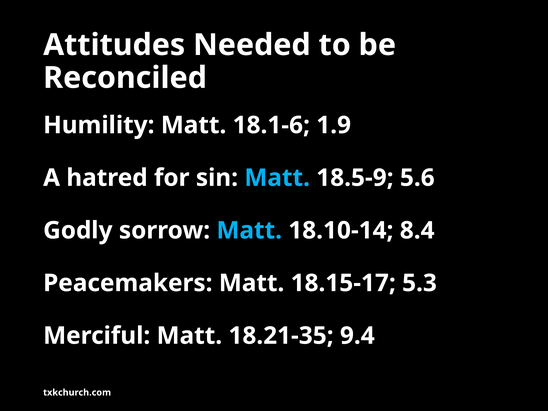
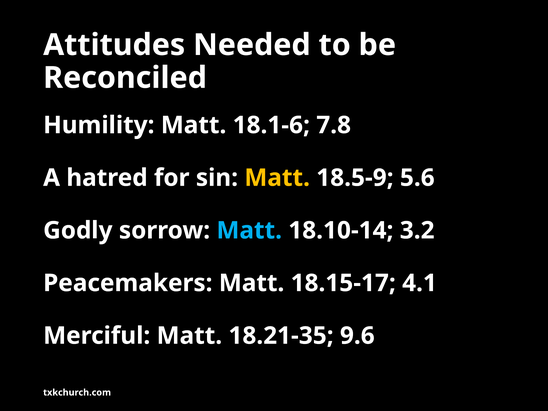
1.9: 1.9 -> 7.8 (334, 125)
Matt colour: light blue -> yellow (277, 178)
8.4: 8.4 -> 3.2 (417, 230)
5.3: 5.3 -> 4.1 (419, 283)
9.4: 9.4 -> 9.6 (357, 336)
